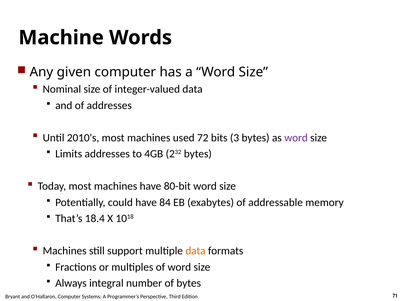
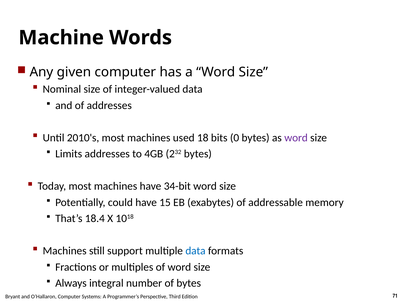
72: 72 -> 18 (203, 138)
3: 3 -> 0 (235, 138)
80-bit: 80-bit -> 34-bit (177, 187)
84: 84 -> 15 (165, 203)
data colour: orange -> blue (195, 251)
